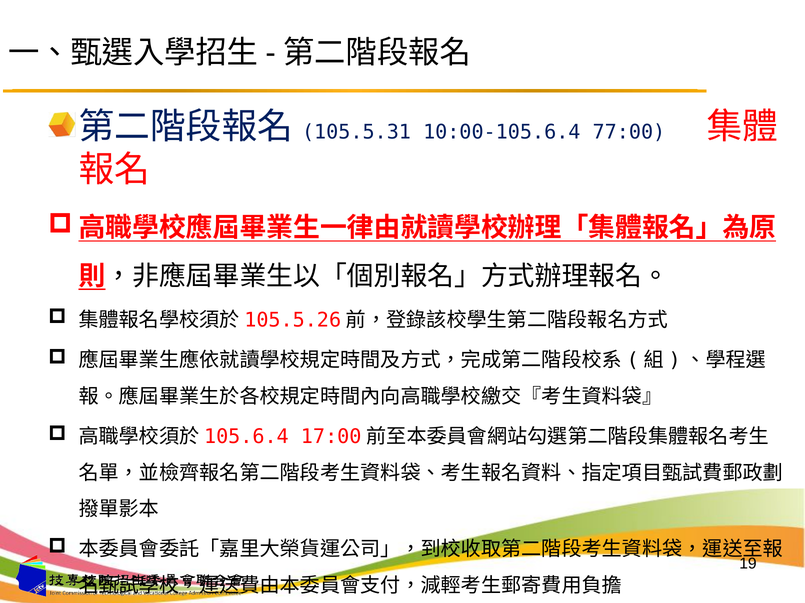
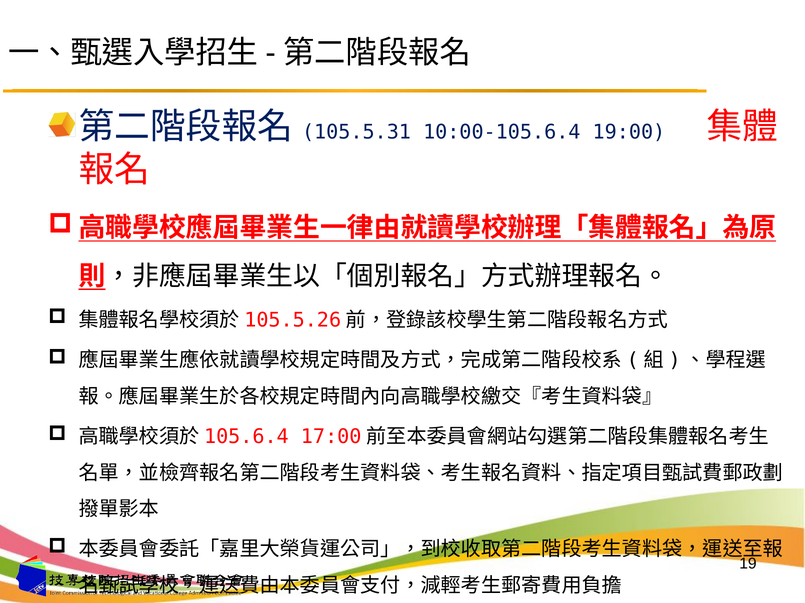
77:00: 77:00 -> 19:00 (629, 132)
